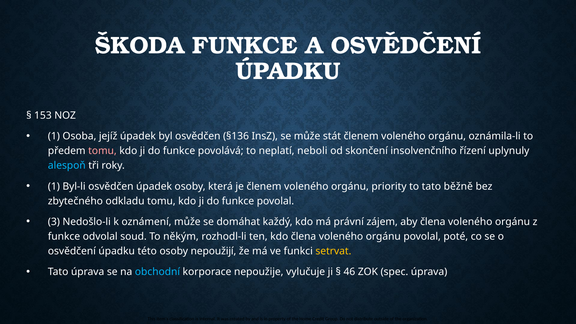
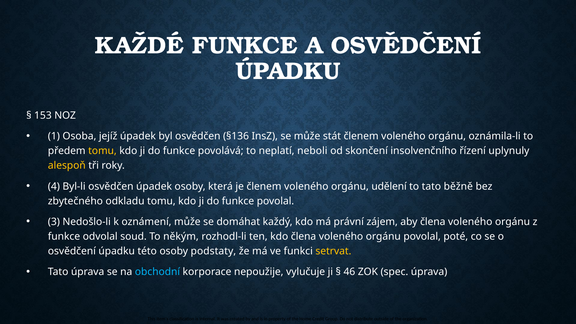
ŠKODA: ŠKODA -> KAŽDÉ (139, 45)
tomu colour: pink -> yellow (102, 151)
alespoň colour: light blue -> yellow (67, 166)
1: 1 -> 4 (54, 186)
priority: priority -> udělení (389, 186)
nepoužijí: nepoužijí -> podstaty (213, 251)
